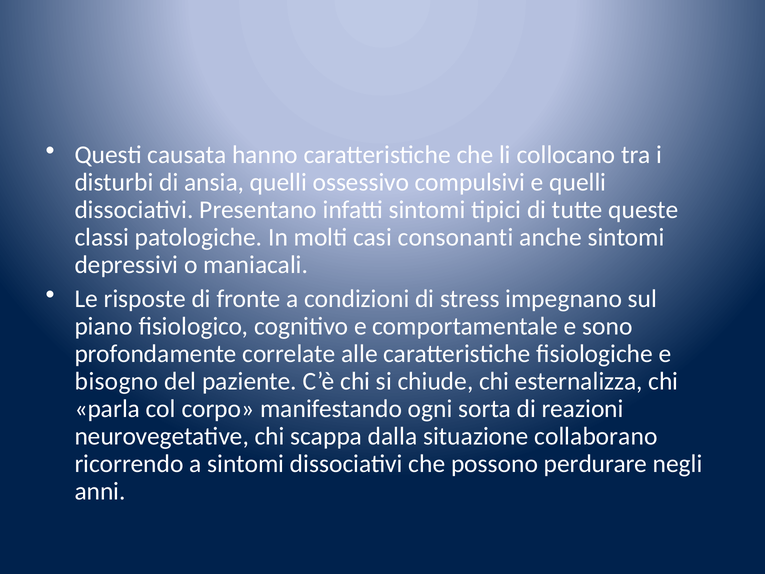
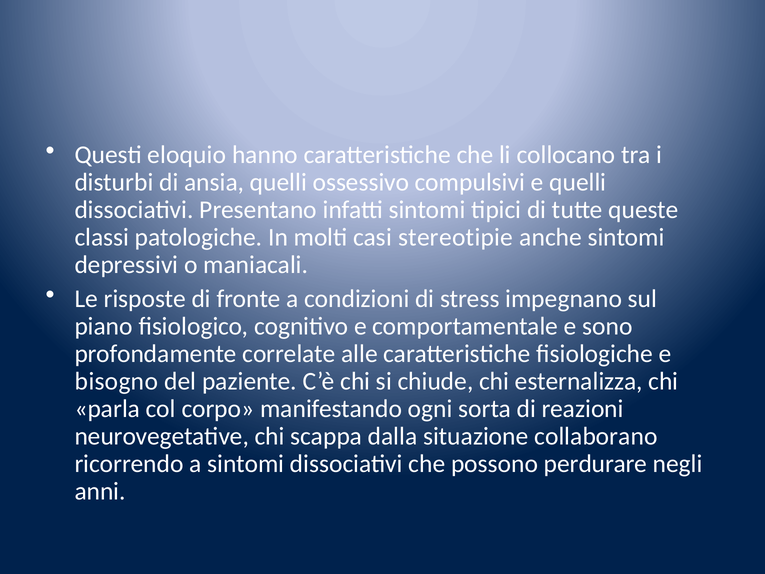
causata: causata -> eloquio (187, 155)
consonanti: consonanti -> stereotipie (456, 237)
